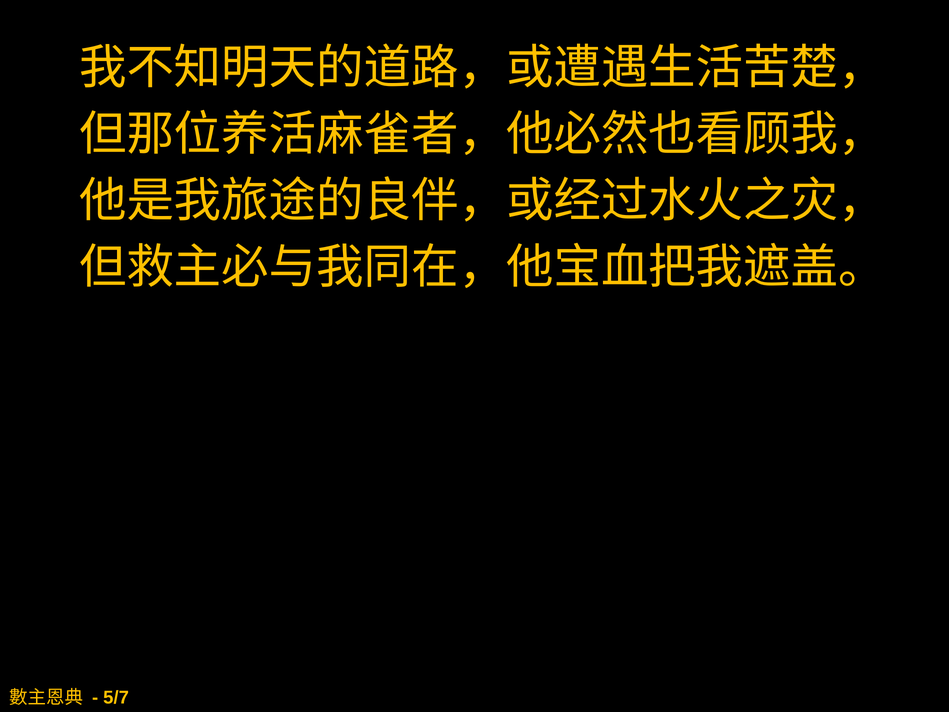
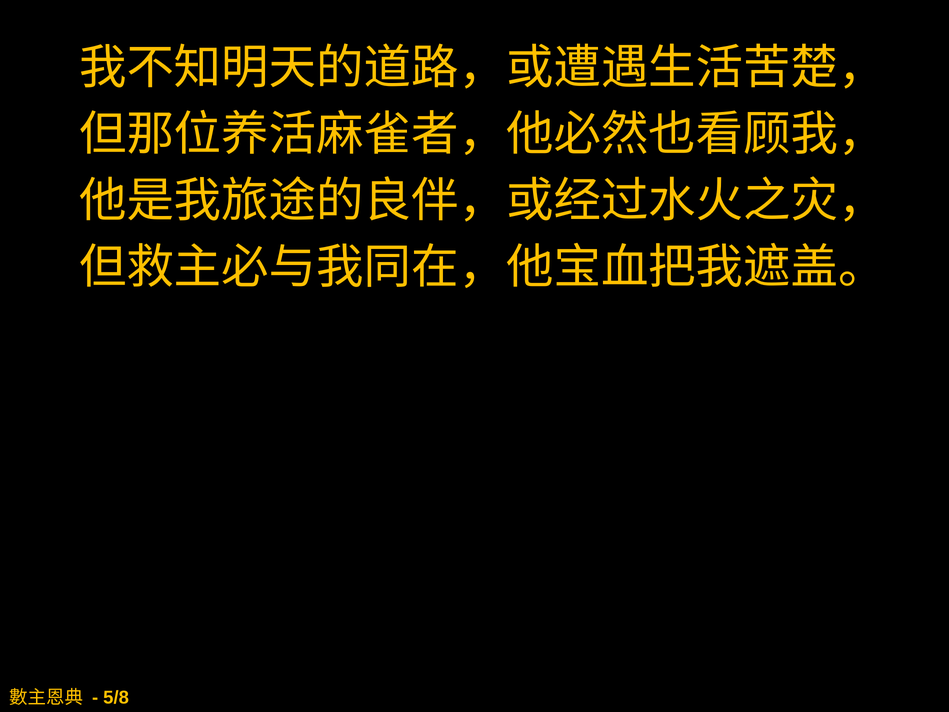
5/7: 5/7 -> 5/8 (116, 697)
